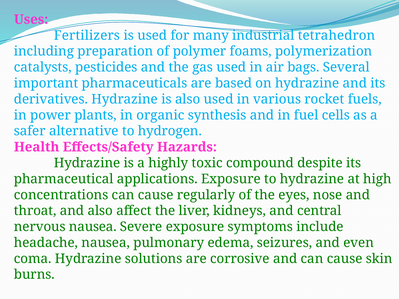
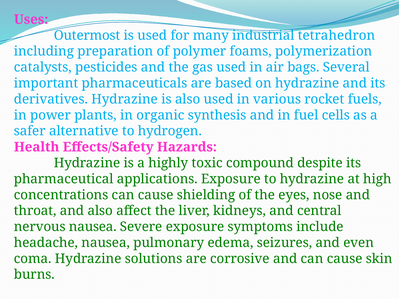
Fertilizers: Fertilizers -> Outermost (87, 35)
regularly: regularly -> shielding (206, 195)
